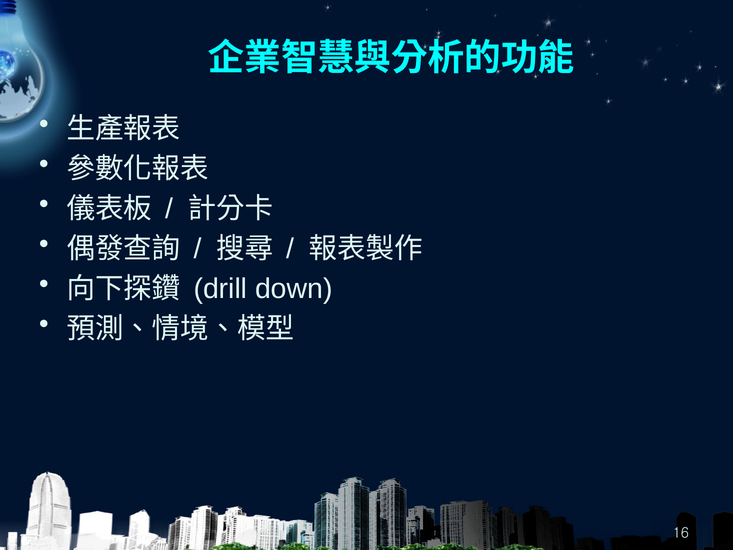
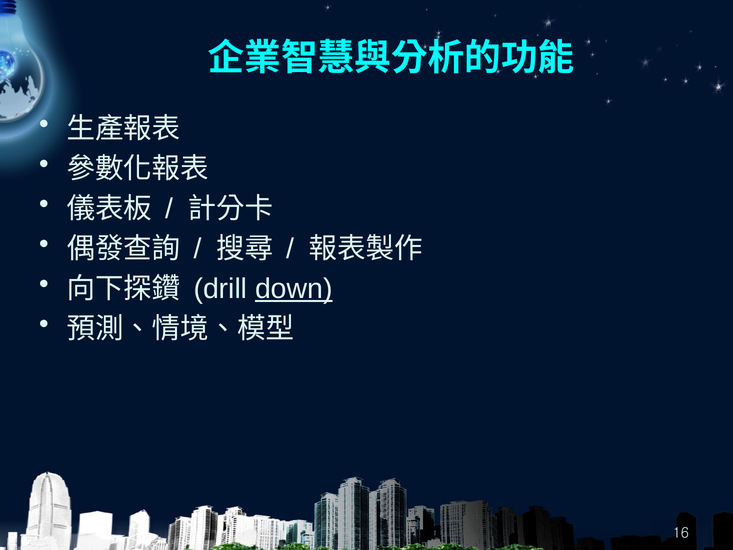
down underline: none -> present (294, 289)
